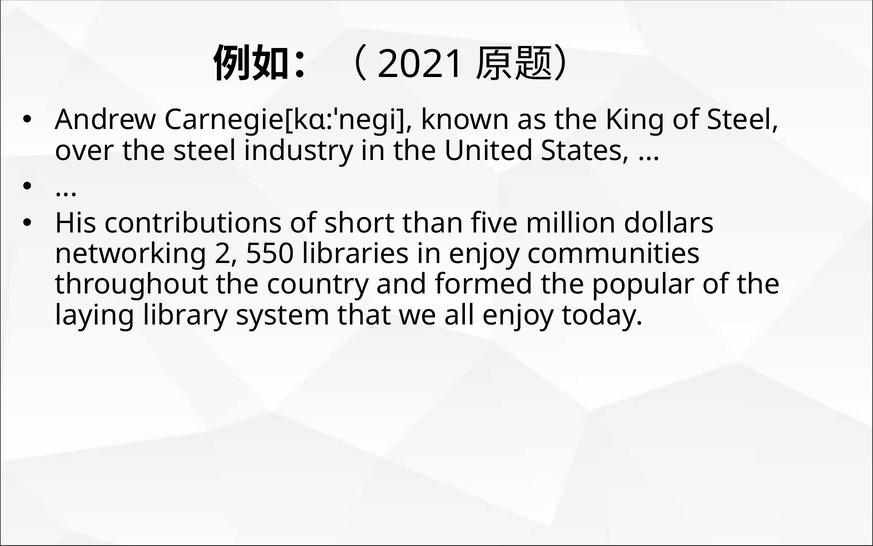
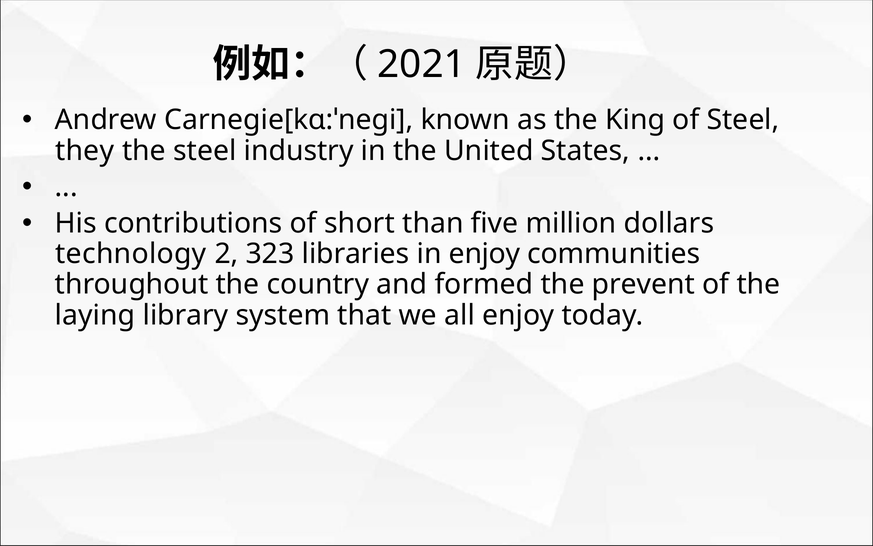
over: over -> they (85, 151)
networking: networking -> technology (131, 254)
550: 550 -> 323 (270, 254)
popular: popular -> prevent (643, 284)
